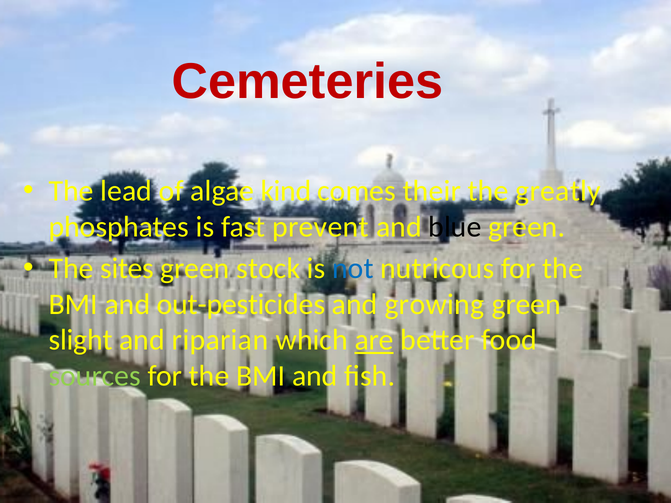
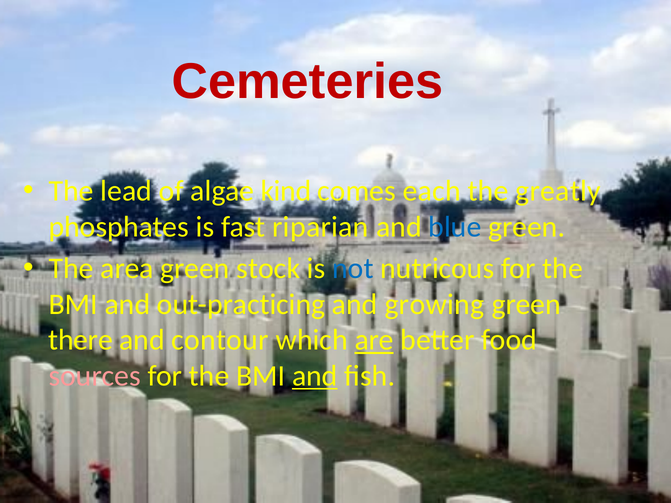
their: their -> each (432, 191)
prevent: prevent -> riparian (320, 227)
blue colour: black -> blue (455, 227)
sites: sites -> area (127, 269)
out-pesticides: out-pesticides -> out-practicing (241, 304)
slight: slight -> there (81, 340)
riparian: riparian -> contour (220, 340)
sources colour: light green -> pink (95, 376)
and underline: none -> present (315, 376)
